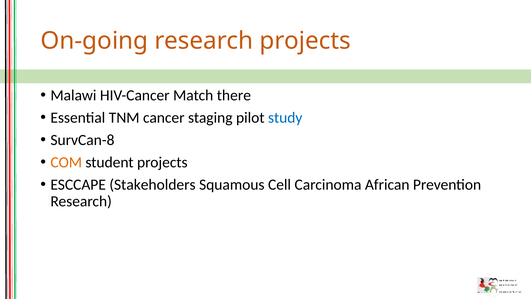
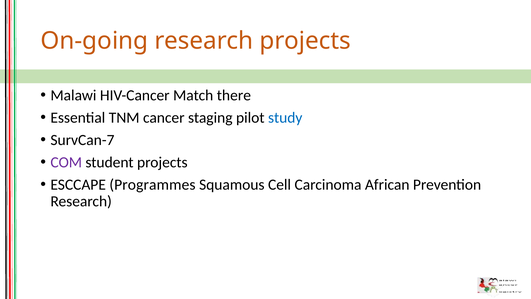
SurvCan-8: SurvCan-8 -> SurvCan-7 (82, 140)
COM colour: orange -> purple (66, 162)
Stakeholders: Stakeholders -> Programmes (152, 184)
